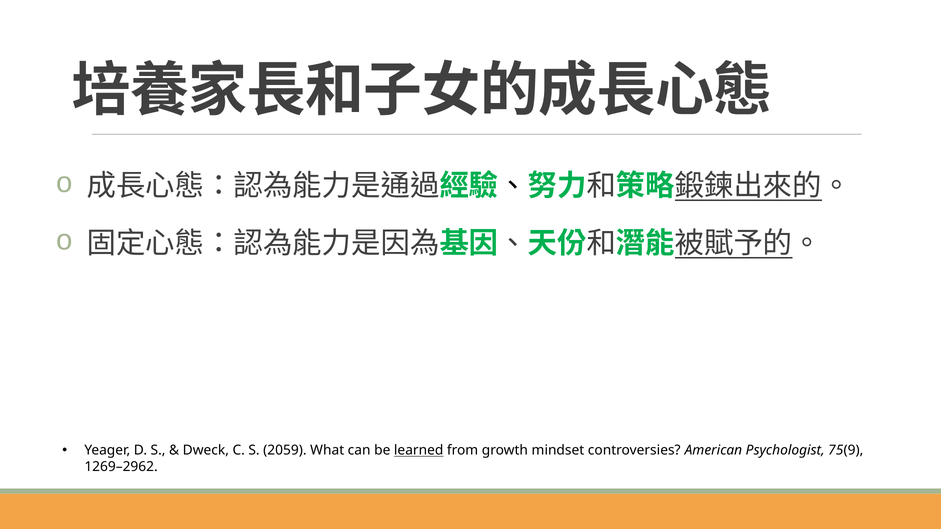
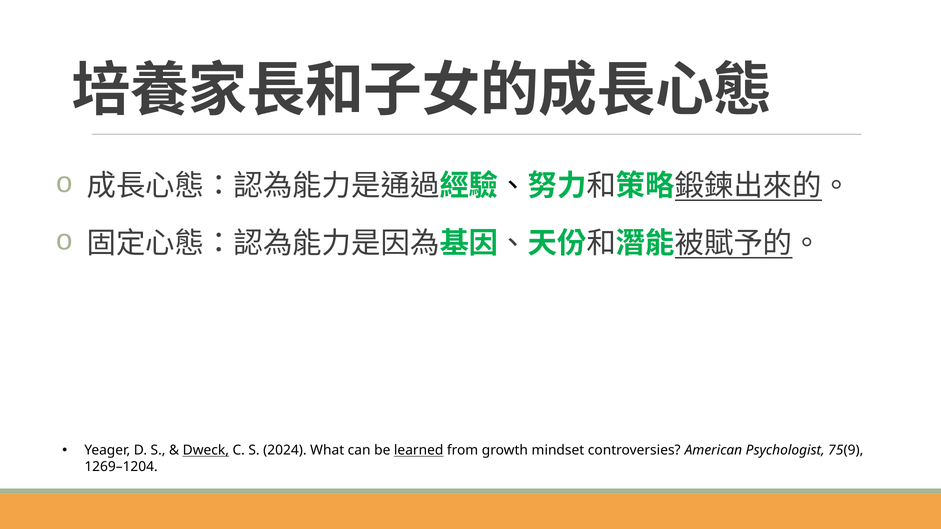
Dweck underline: none -> present (206, 451)
2059: 2059 -> 2024 (285, 451)
1269–2962: 1269–2962 -> 1269–1204 (121, 467)
